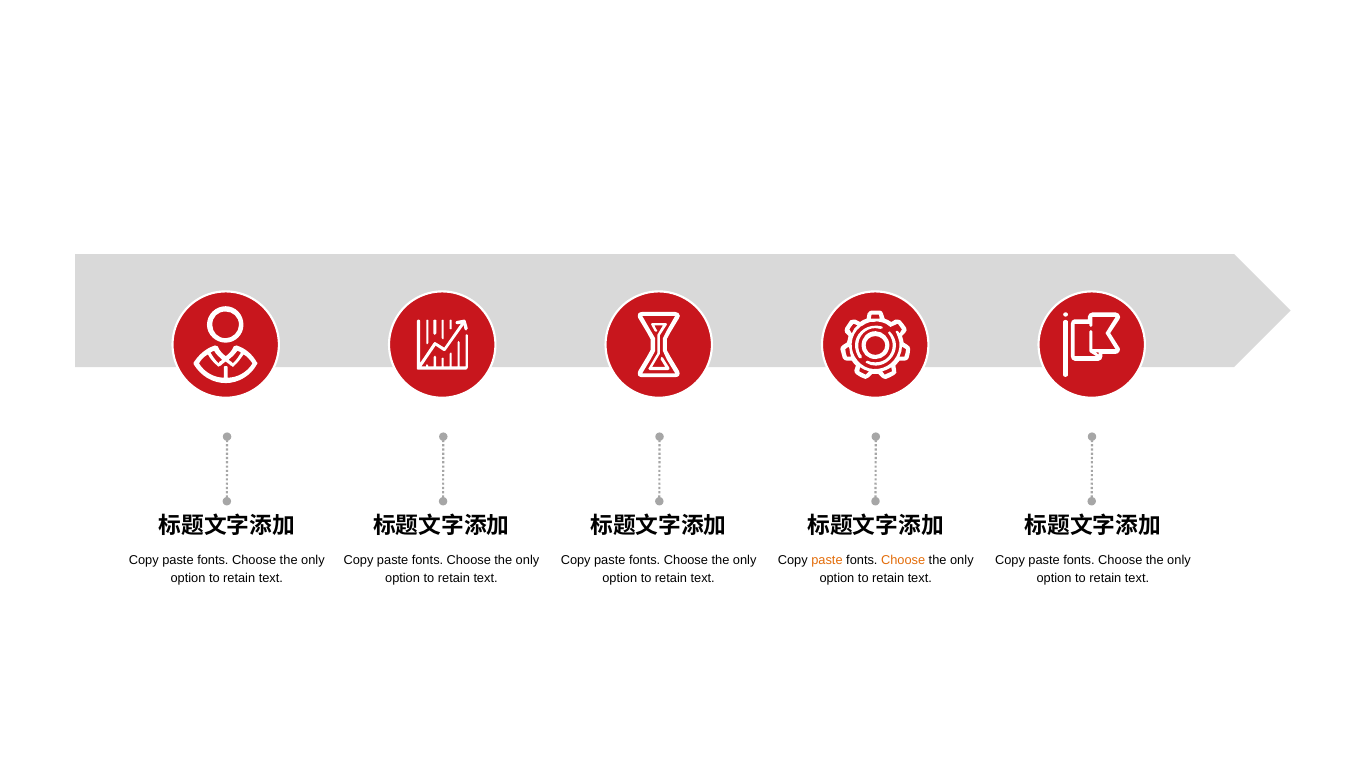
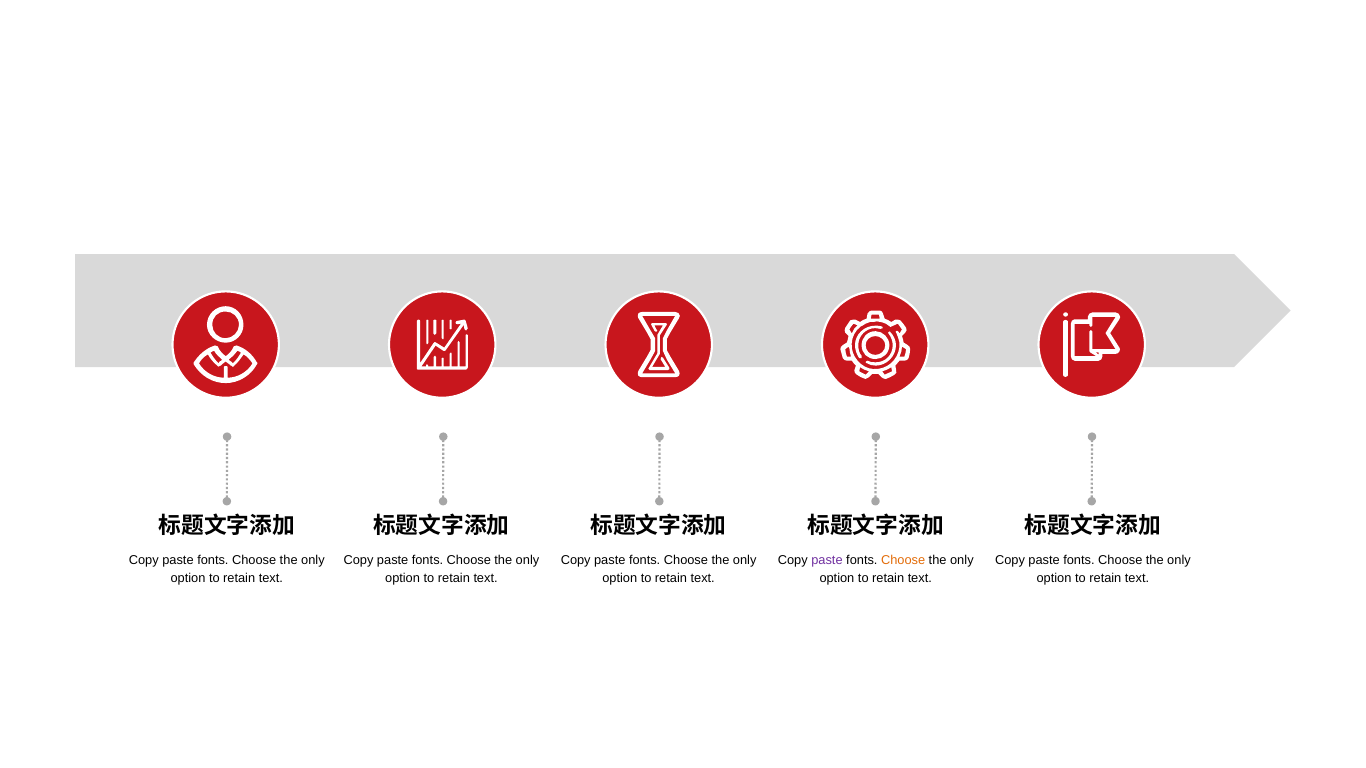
paste colour: orange -> purple (827, 560)
